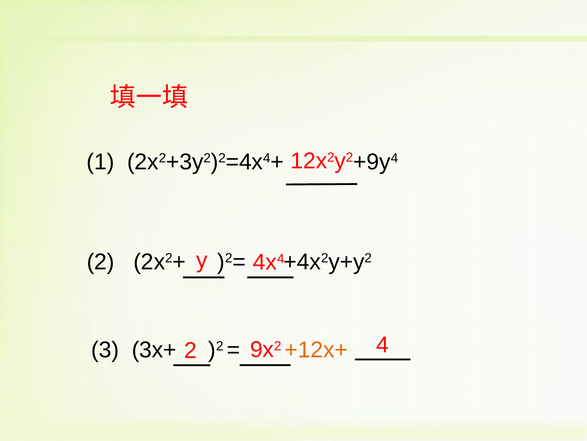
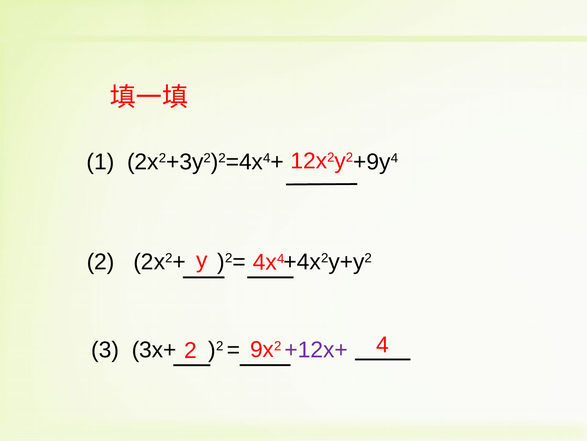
+12x+ colour: orange -> purple (316, 349)
